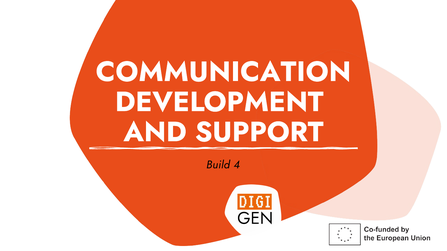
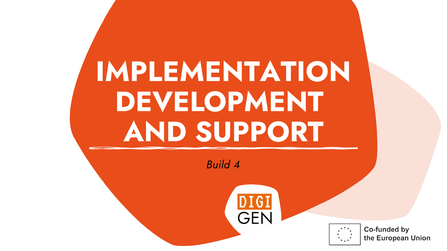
COMMUNICATION: COMMUNICATION -> IMPLEMENTATION (223, 72)
